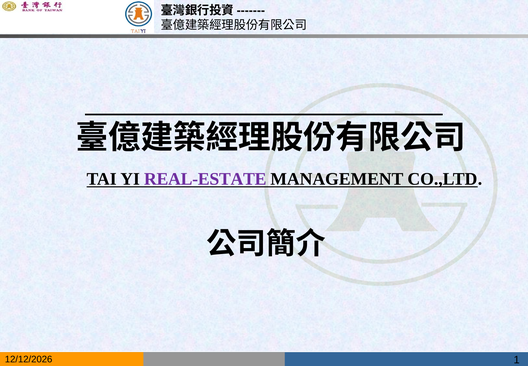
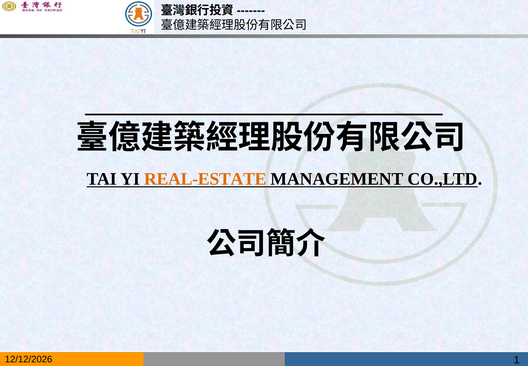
REAL-ESTATE colour: purple -> orange (205, 179)
